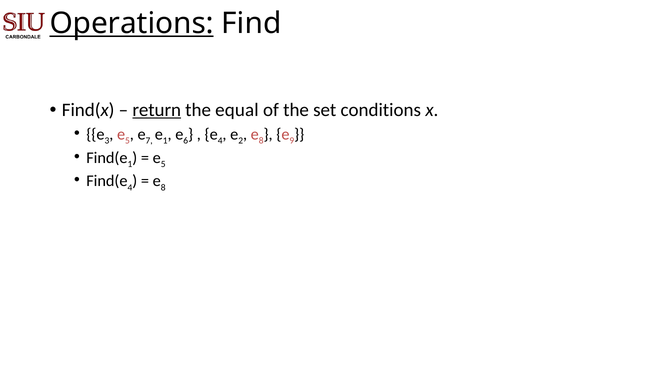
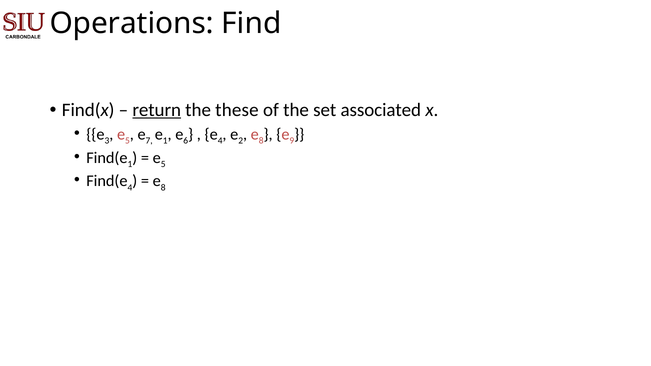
Operations underline: present -> none (132, 24)
equal: equal -> these (237, 110)
conditions: conditions -> associated (381, 110)
